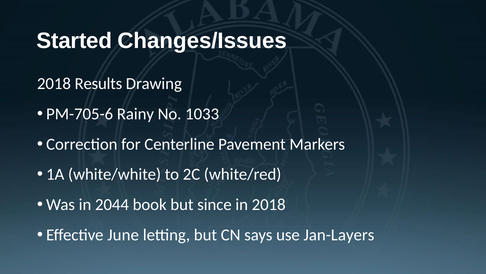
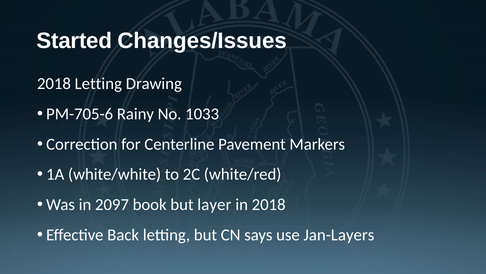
2018 Results: Results -> Letting (98, 84)
2044: 2044 -> 2097 (112, 204)
since: since -> layer (214, 204)
June: June -> Back (123, 234)
